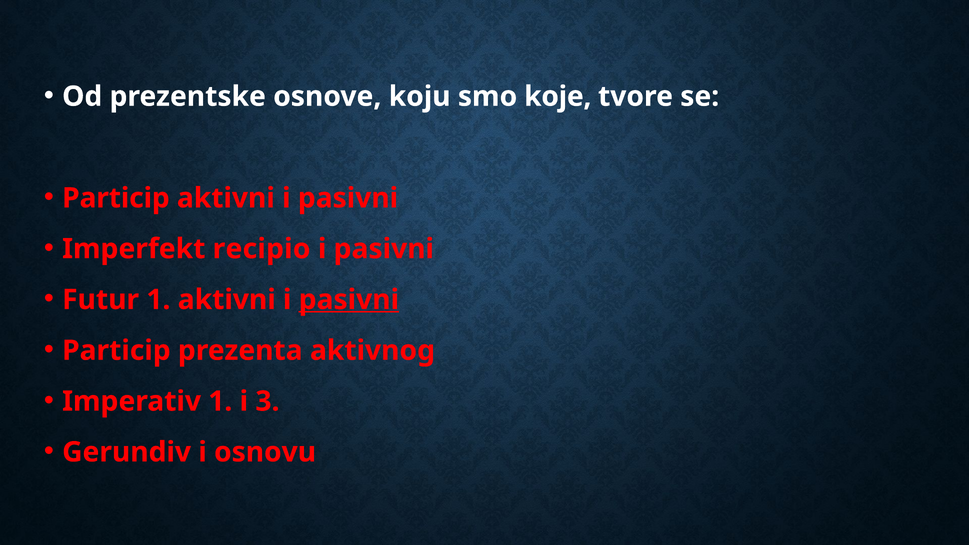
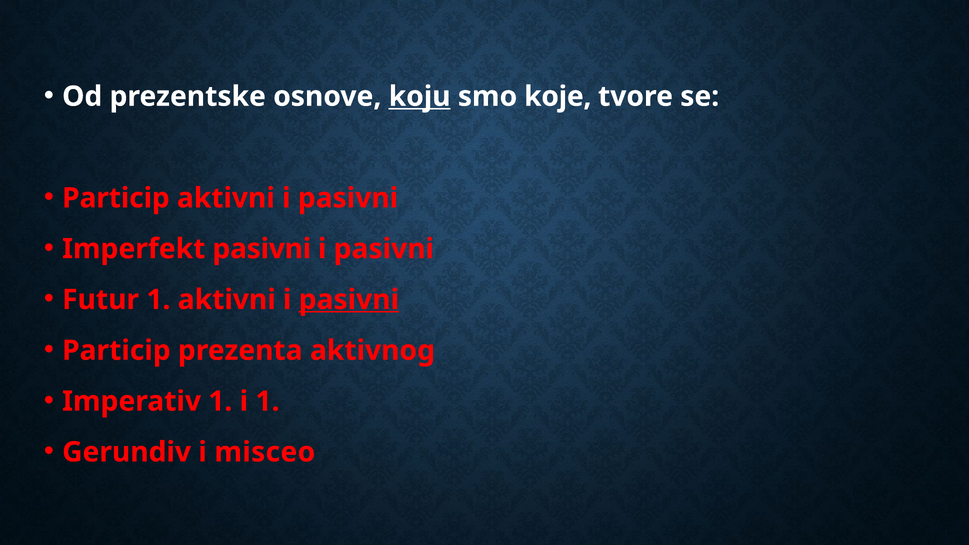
koju underline: none -> present (420, 96)
Imperfekt recipio: recipio -> pasivni (262, 249)
i 3: 3 -> 1 (267, 401)
osnovu: osnovu -> misceo (265, 452)
